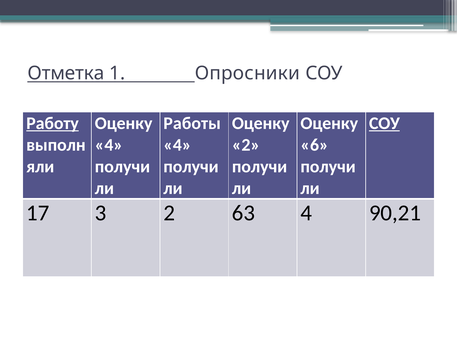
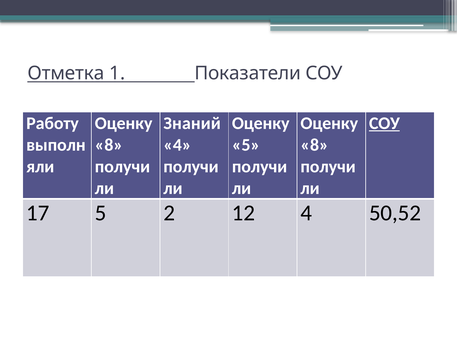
Опросники: Опросники -> Показатели (248, 73)
Работу underline: present -> none (53, 123)
Работы: Работы -> Знаний (192, 123)
4: 4 -> 8 (109, 145)
2: 2 -> 5 (246, 145)
6: 6 -> 8 (315, 145)
17 3: 3 -> 5 (101, 214)
63: 63 -> 12 (243, 214)
90,21: 90,21 -> 50,52 (395, 214)
